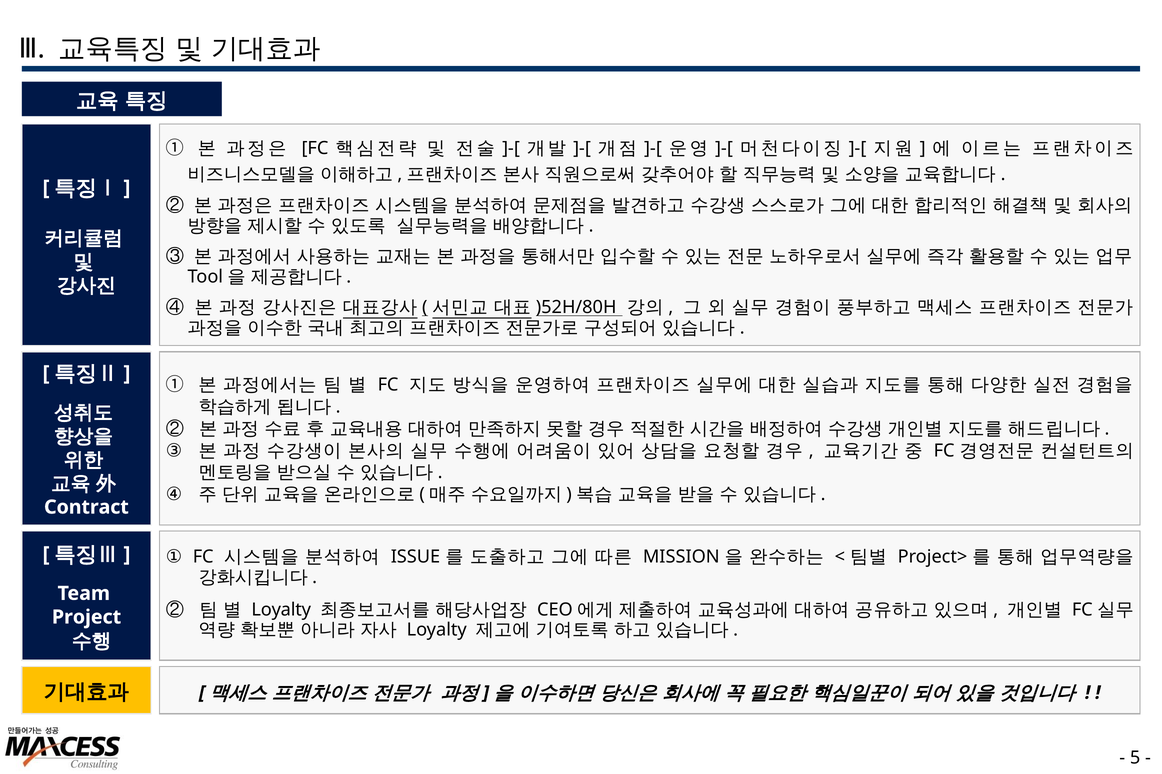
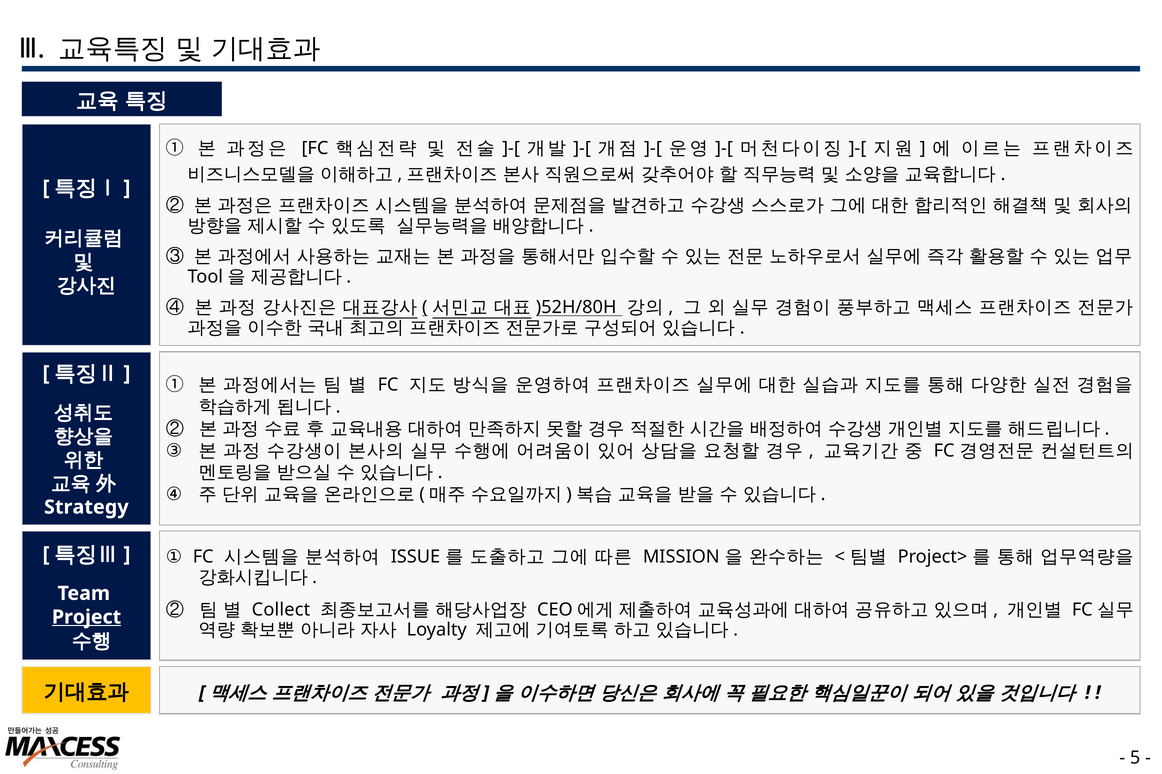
Contract: Contract -> Strategy (86, 507)
Loyalty: Loyalty -> Collect (281, 610)
Project underline: none -> present (87, 617)
